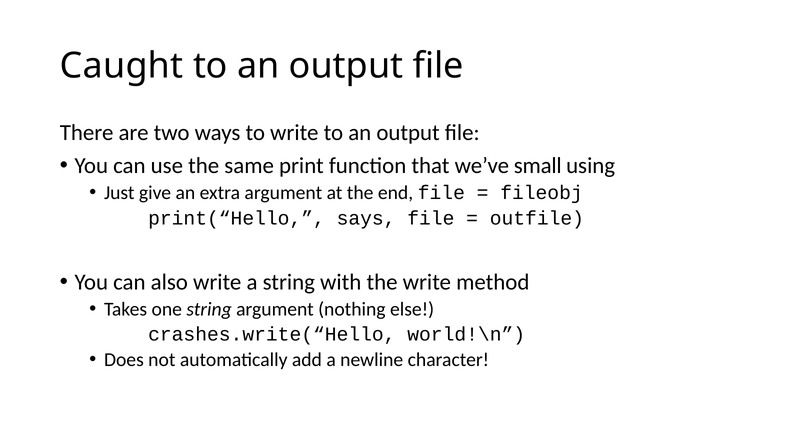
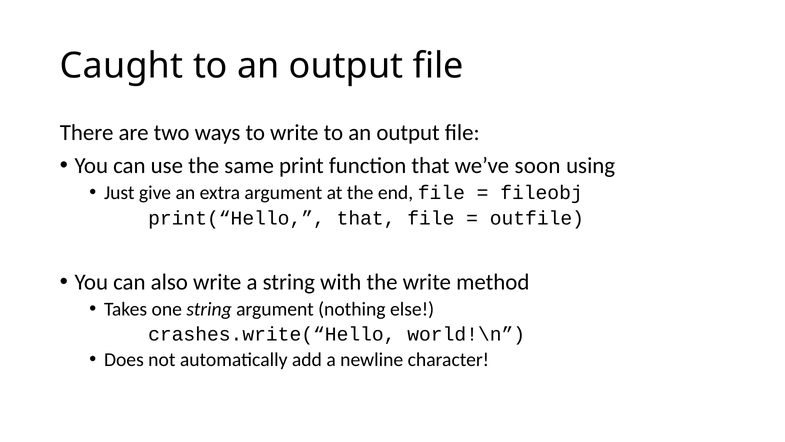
small: small -> soon (538, 166)
print(“Hello says: says -> that (366, 218)
